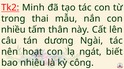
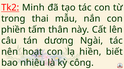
nhiều: nhiều -> phiền (13, 30)
ngát: ngát -> hiền (90, 52)
